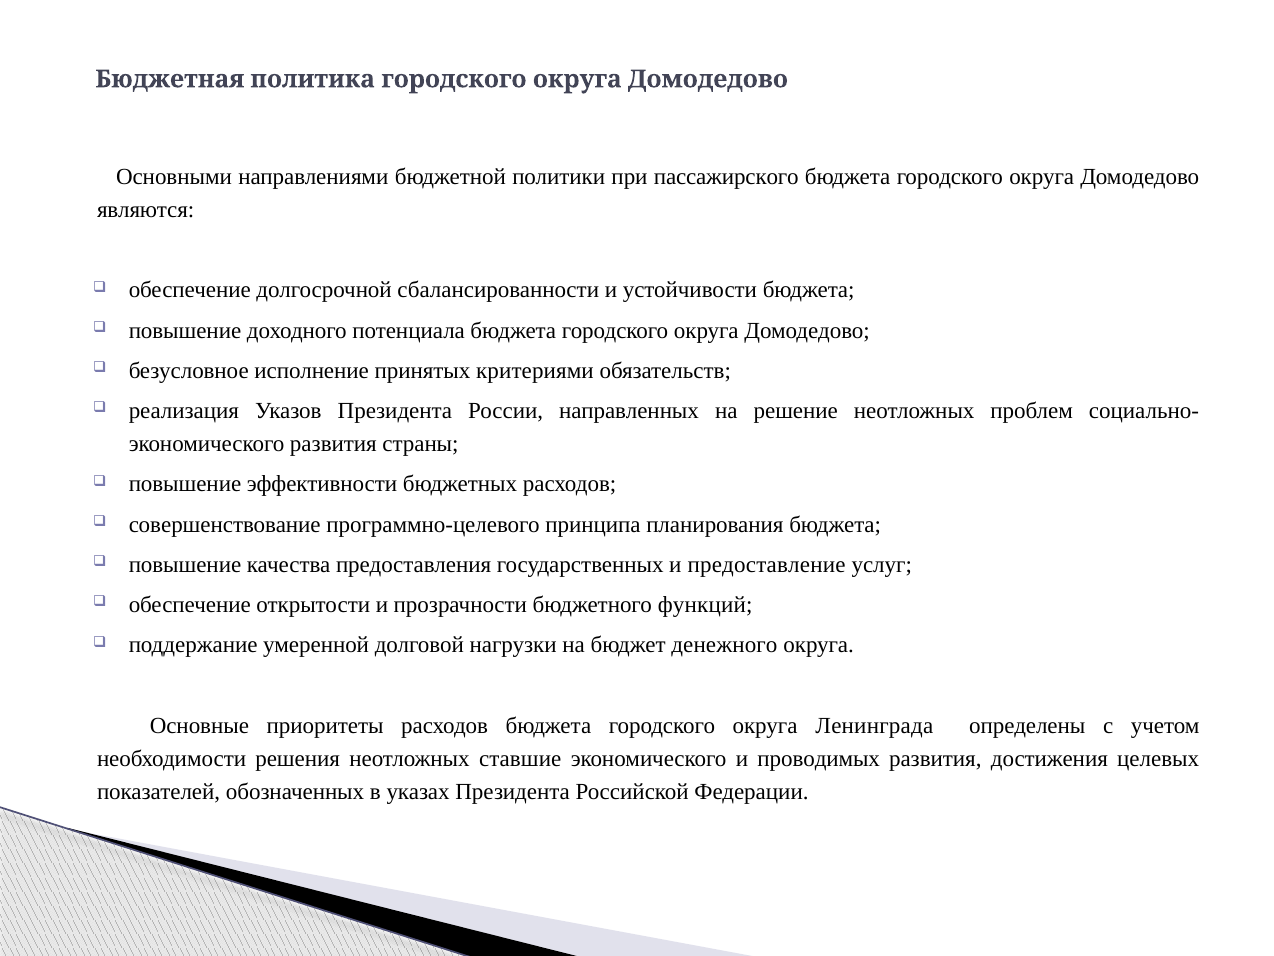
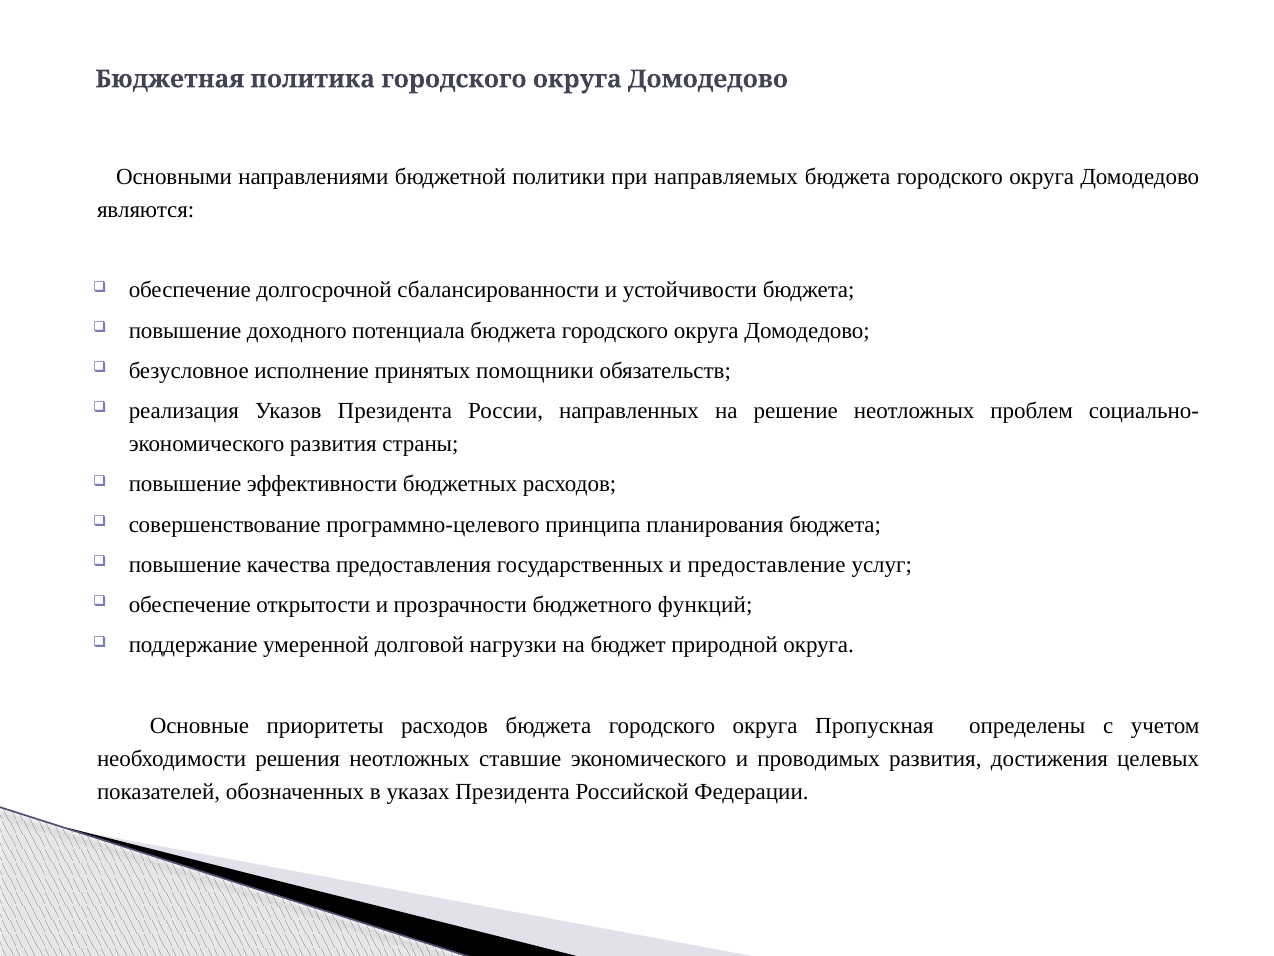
пассажирского: пассажирского -> направляемых (726, 176)
критериями: критериями -> помощники (535, 370)
денежного: денежного -> природной (725, 645)
Ленинграда: Ленинграда -> Пропускная (874, 725)
